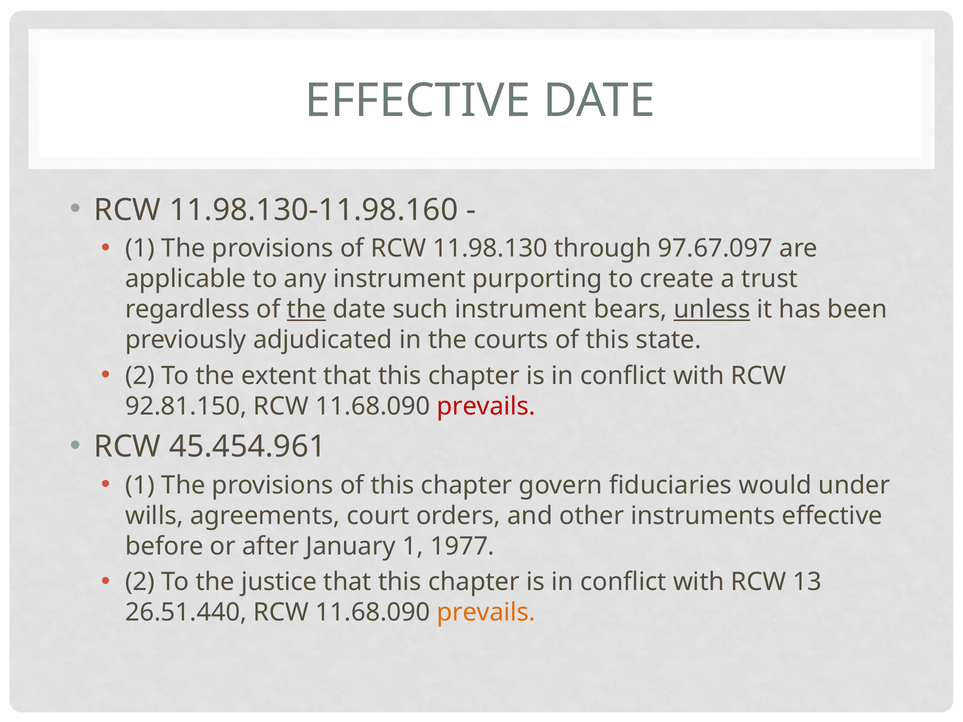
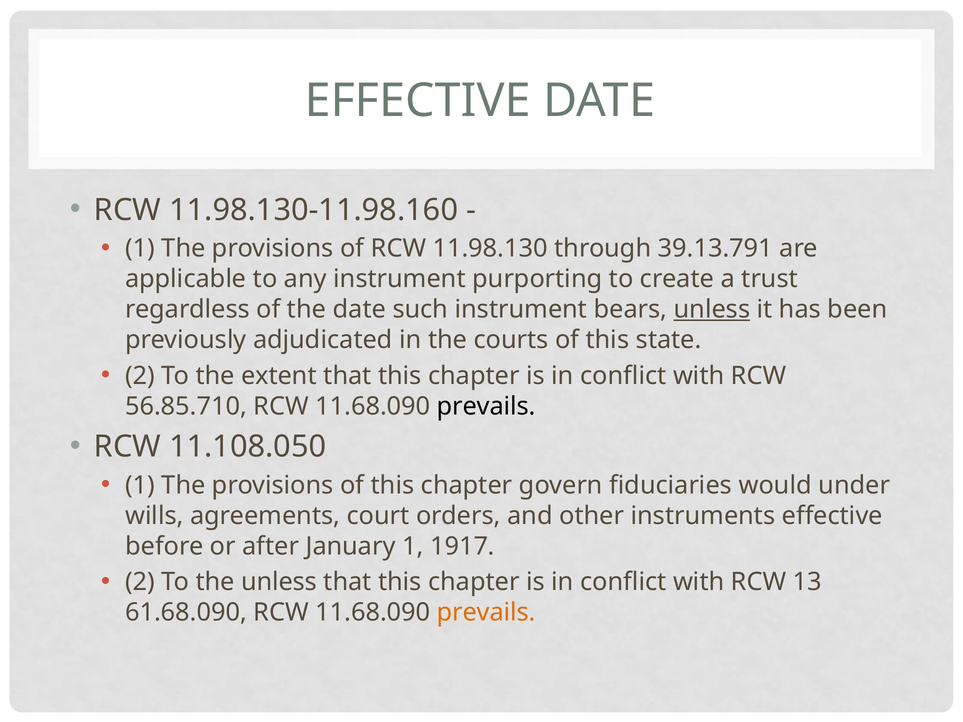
97.67.097: 97.67.097 -> 39.13.791 (715, 249)
the underline: present -> none (307, 310)
92.81.150: 92.81.150 -> 56.85.710 (186, 406)
prevails colour: red -> black (486, 406)
45.454.961: 45.454.961 -> 11.108.050 (248, 447)
1977: 1977 -> 1917 (462, 546)
the justice: justice -> unless (279, 582)
26.51.440: 26.51.440 -> 61.68.090 (186, 613)
